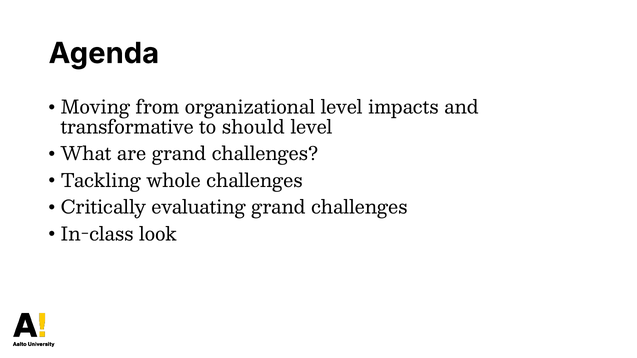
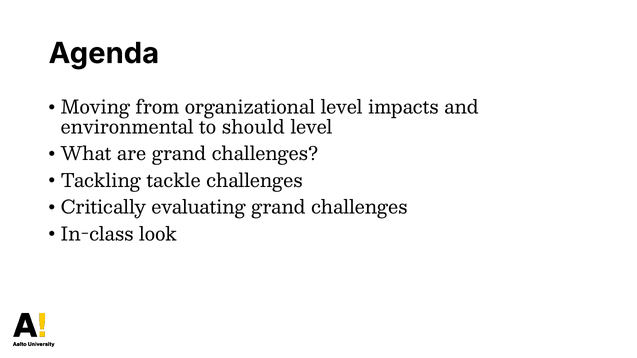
transformative: transformative -> environmental (127, 128)
whole: whole -> tackle (174, 181)
